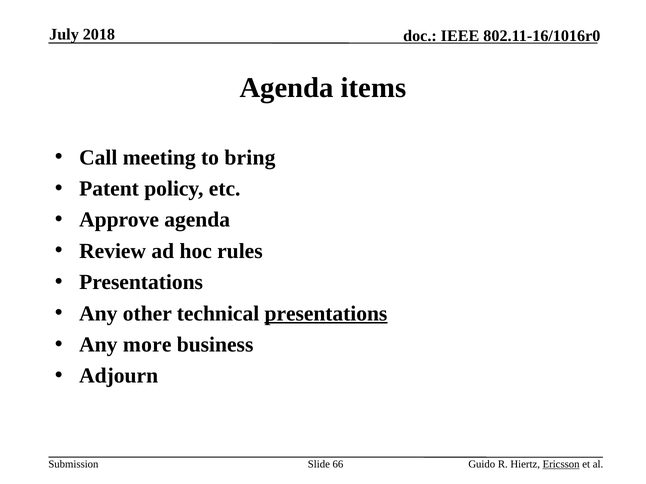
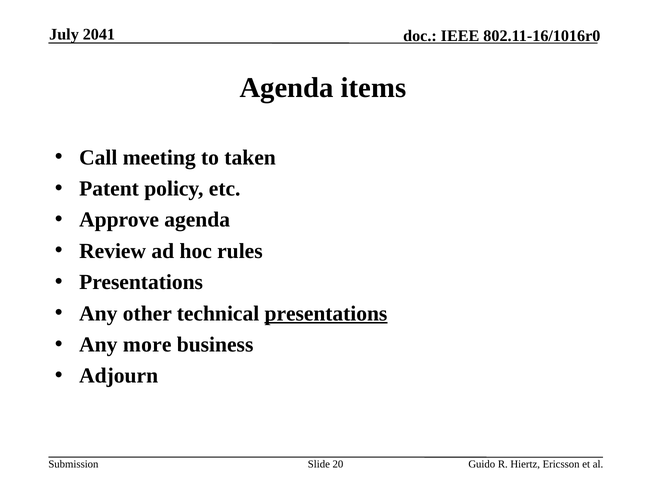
2018: 2018 -> 2041 (99, 34)
bring: bring -> taken (250, 158)
66: 66 -> 20 (338, 465)
Ericsson underline: present -> none (561, 465)
